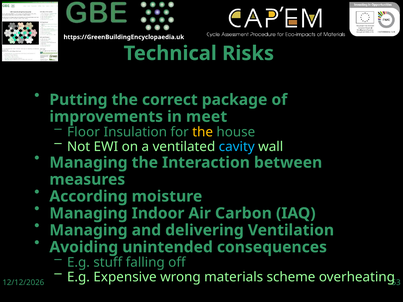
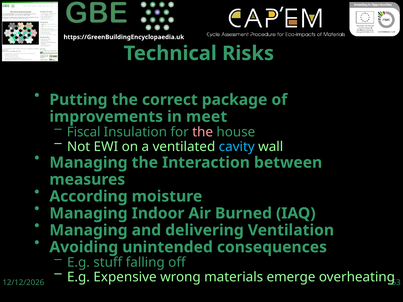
Floor: Floor -> Fiscal (84, 132)
the colour: yellow -> pink (203, 132)
Carbon: Carbon -> Burned (243, 213)
scheme: scheme -> emerge (291, 277)
